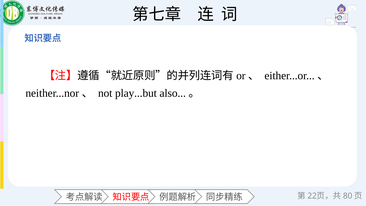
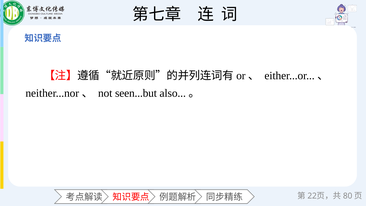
play...but: play...but -> seen...but (136, 93)
